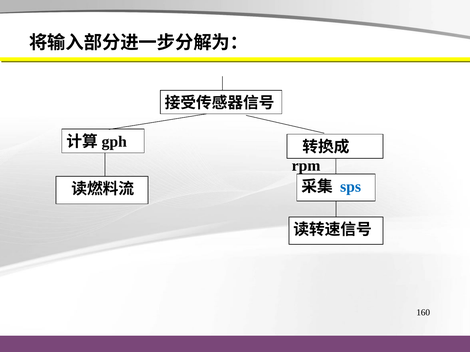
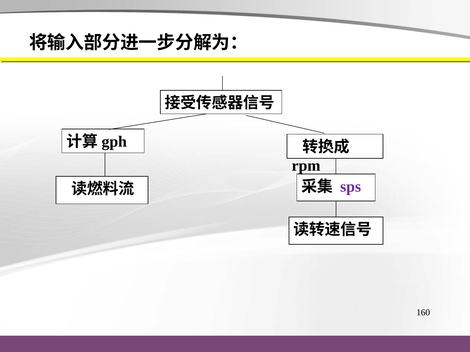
sps colour: blue -> purple (351, 187)
